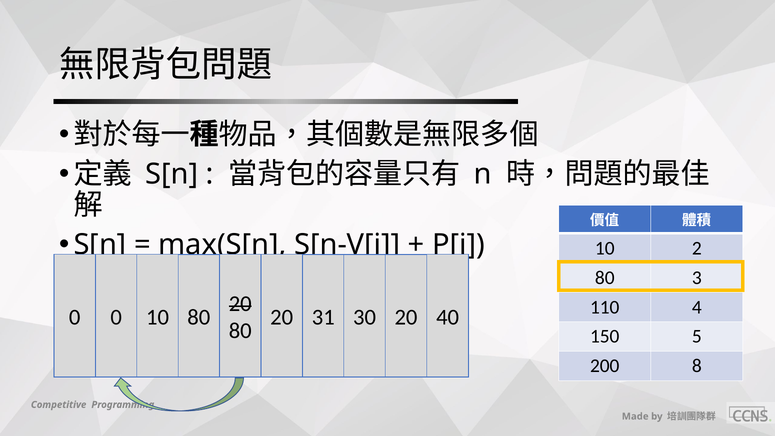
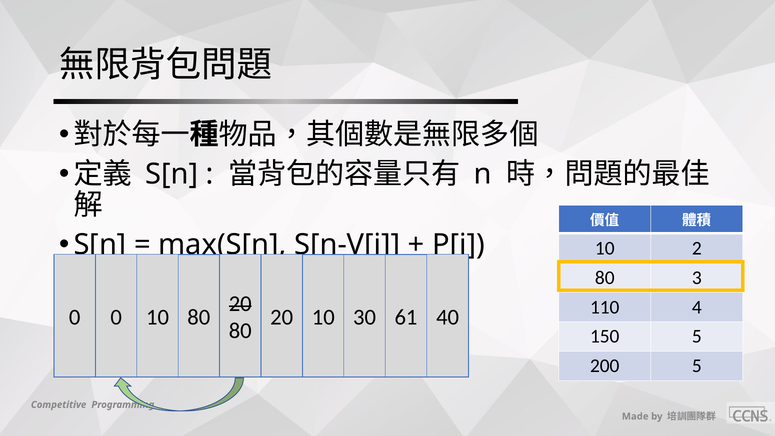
20 31: 31 -> 10 (323, 317)
30 20: 20 -> 61 (406, 317)
200 8: 8 -> 5 (697, 366)
